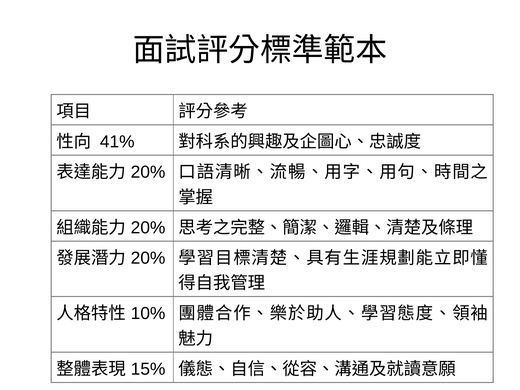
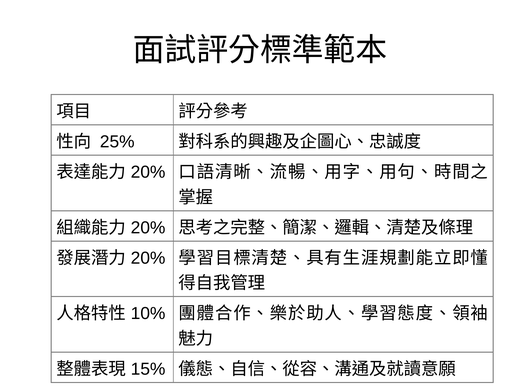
41%: 41% -> 25% (117, 142)
